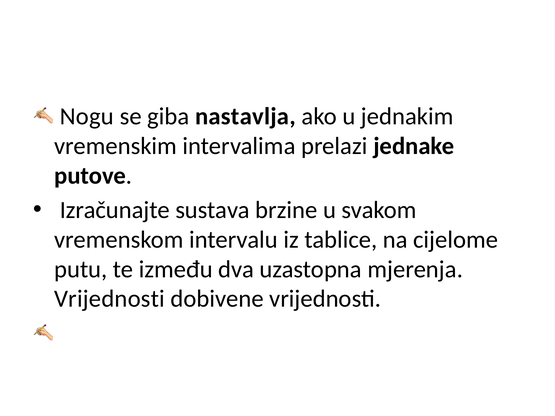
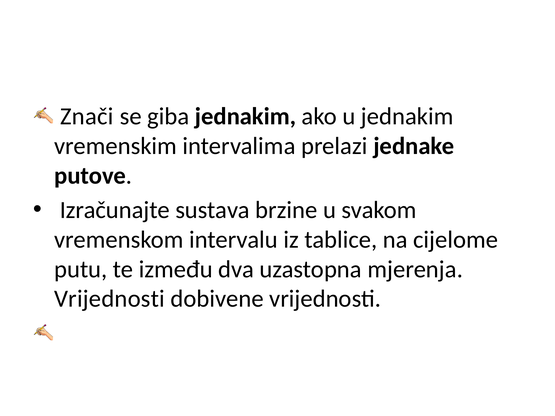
Nogu: Nogu -> Znači (87, 116)
giba nastavlja: nastavlja -> jednakim (246, 116)
